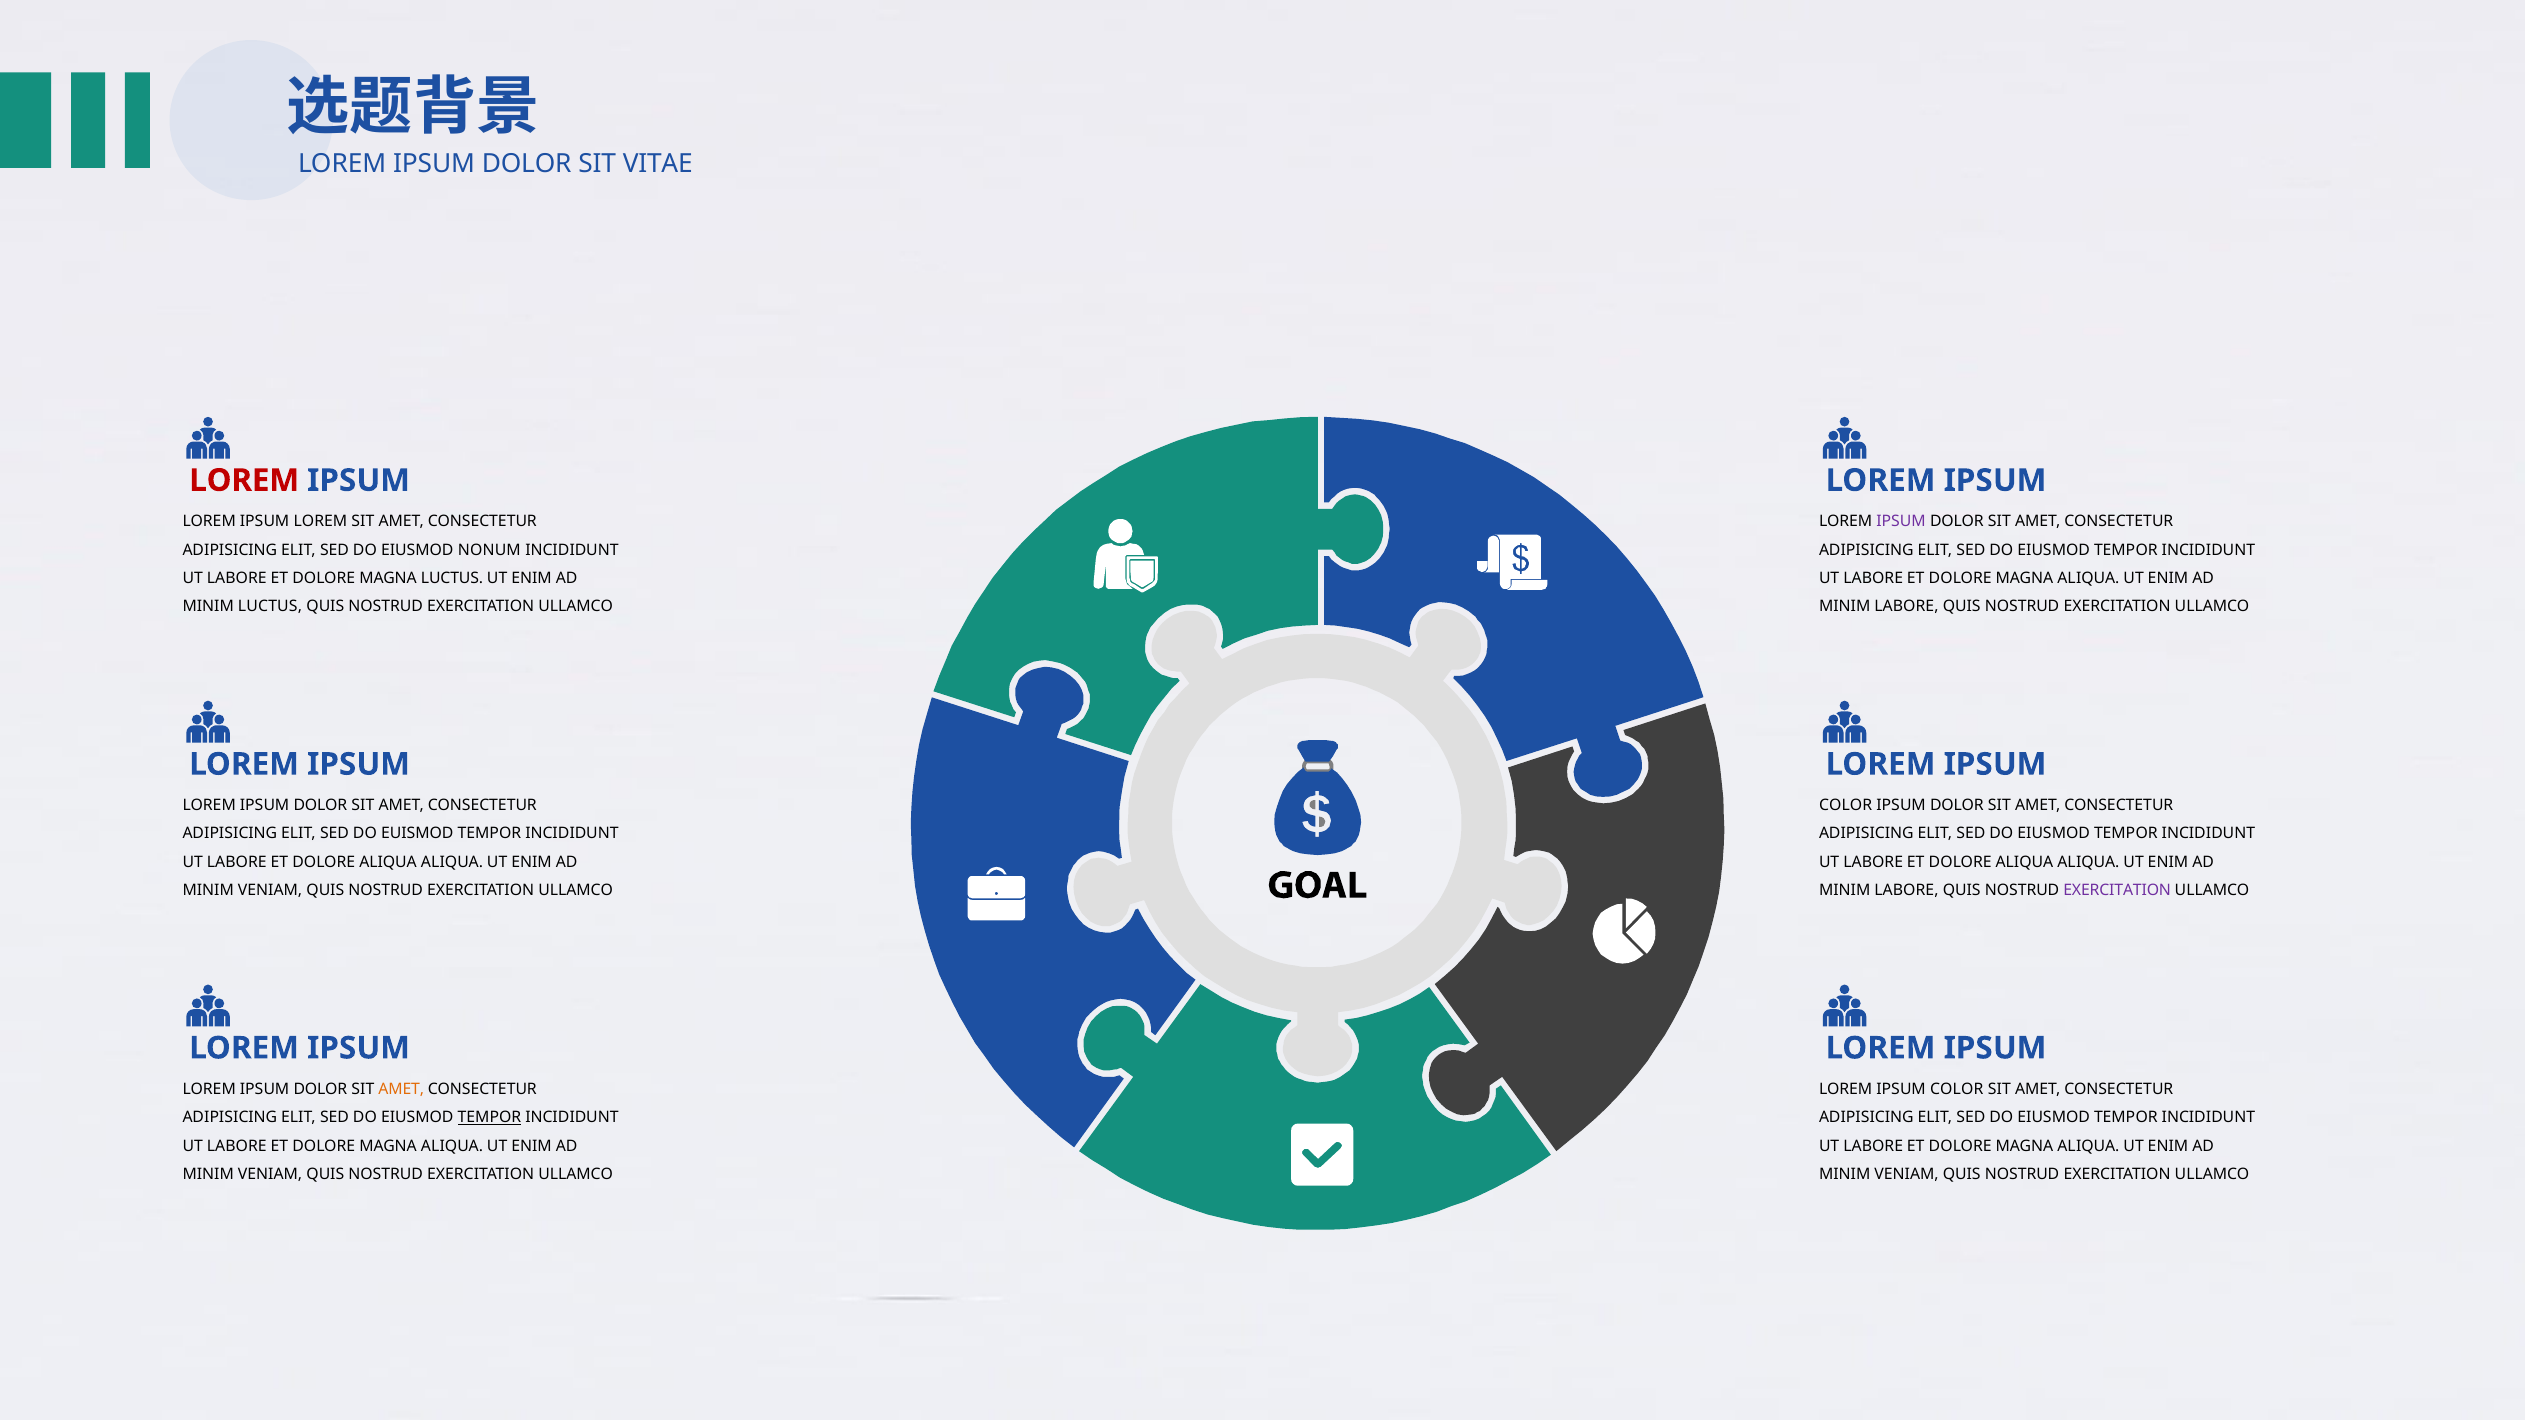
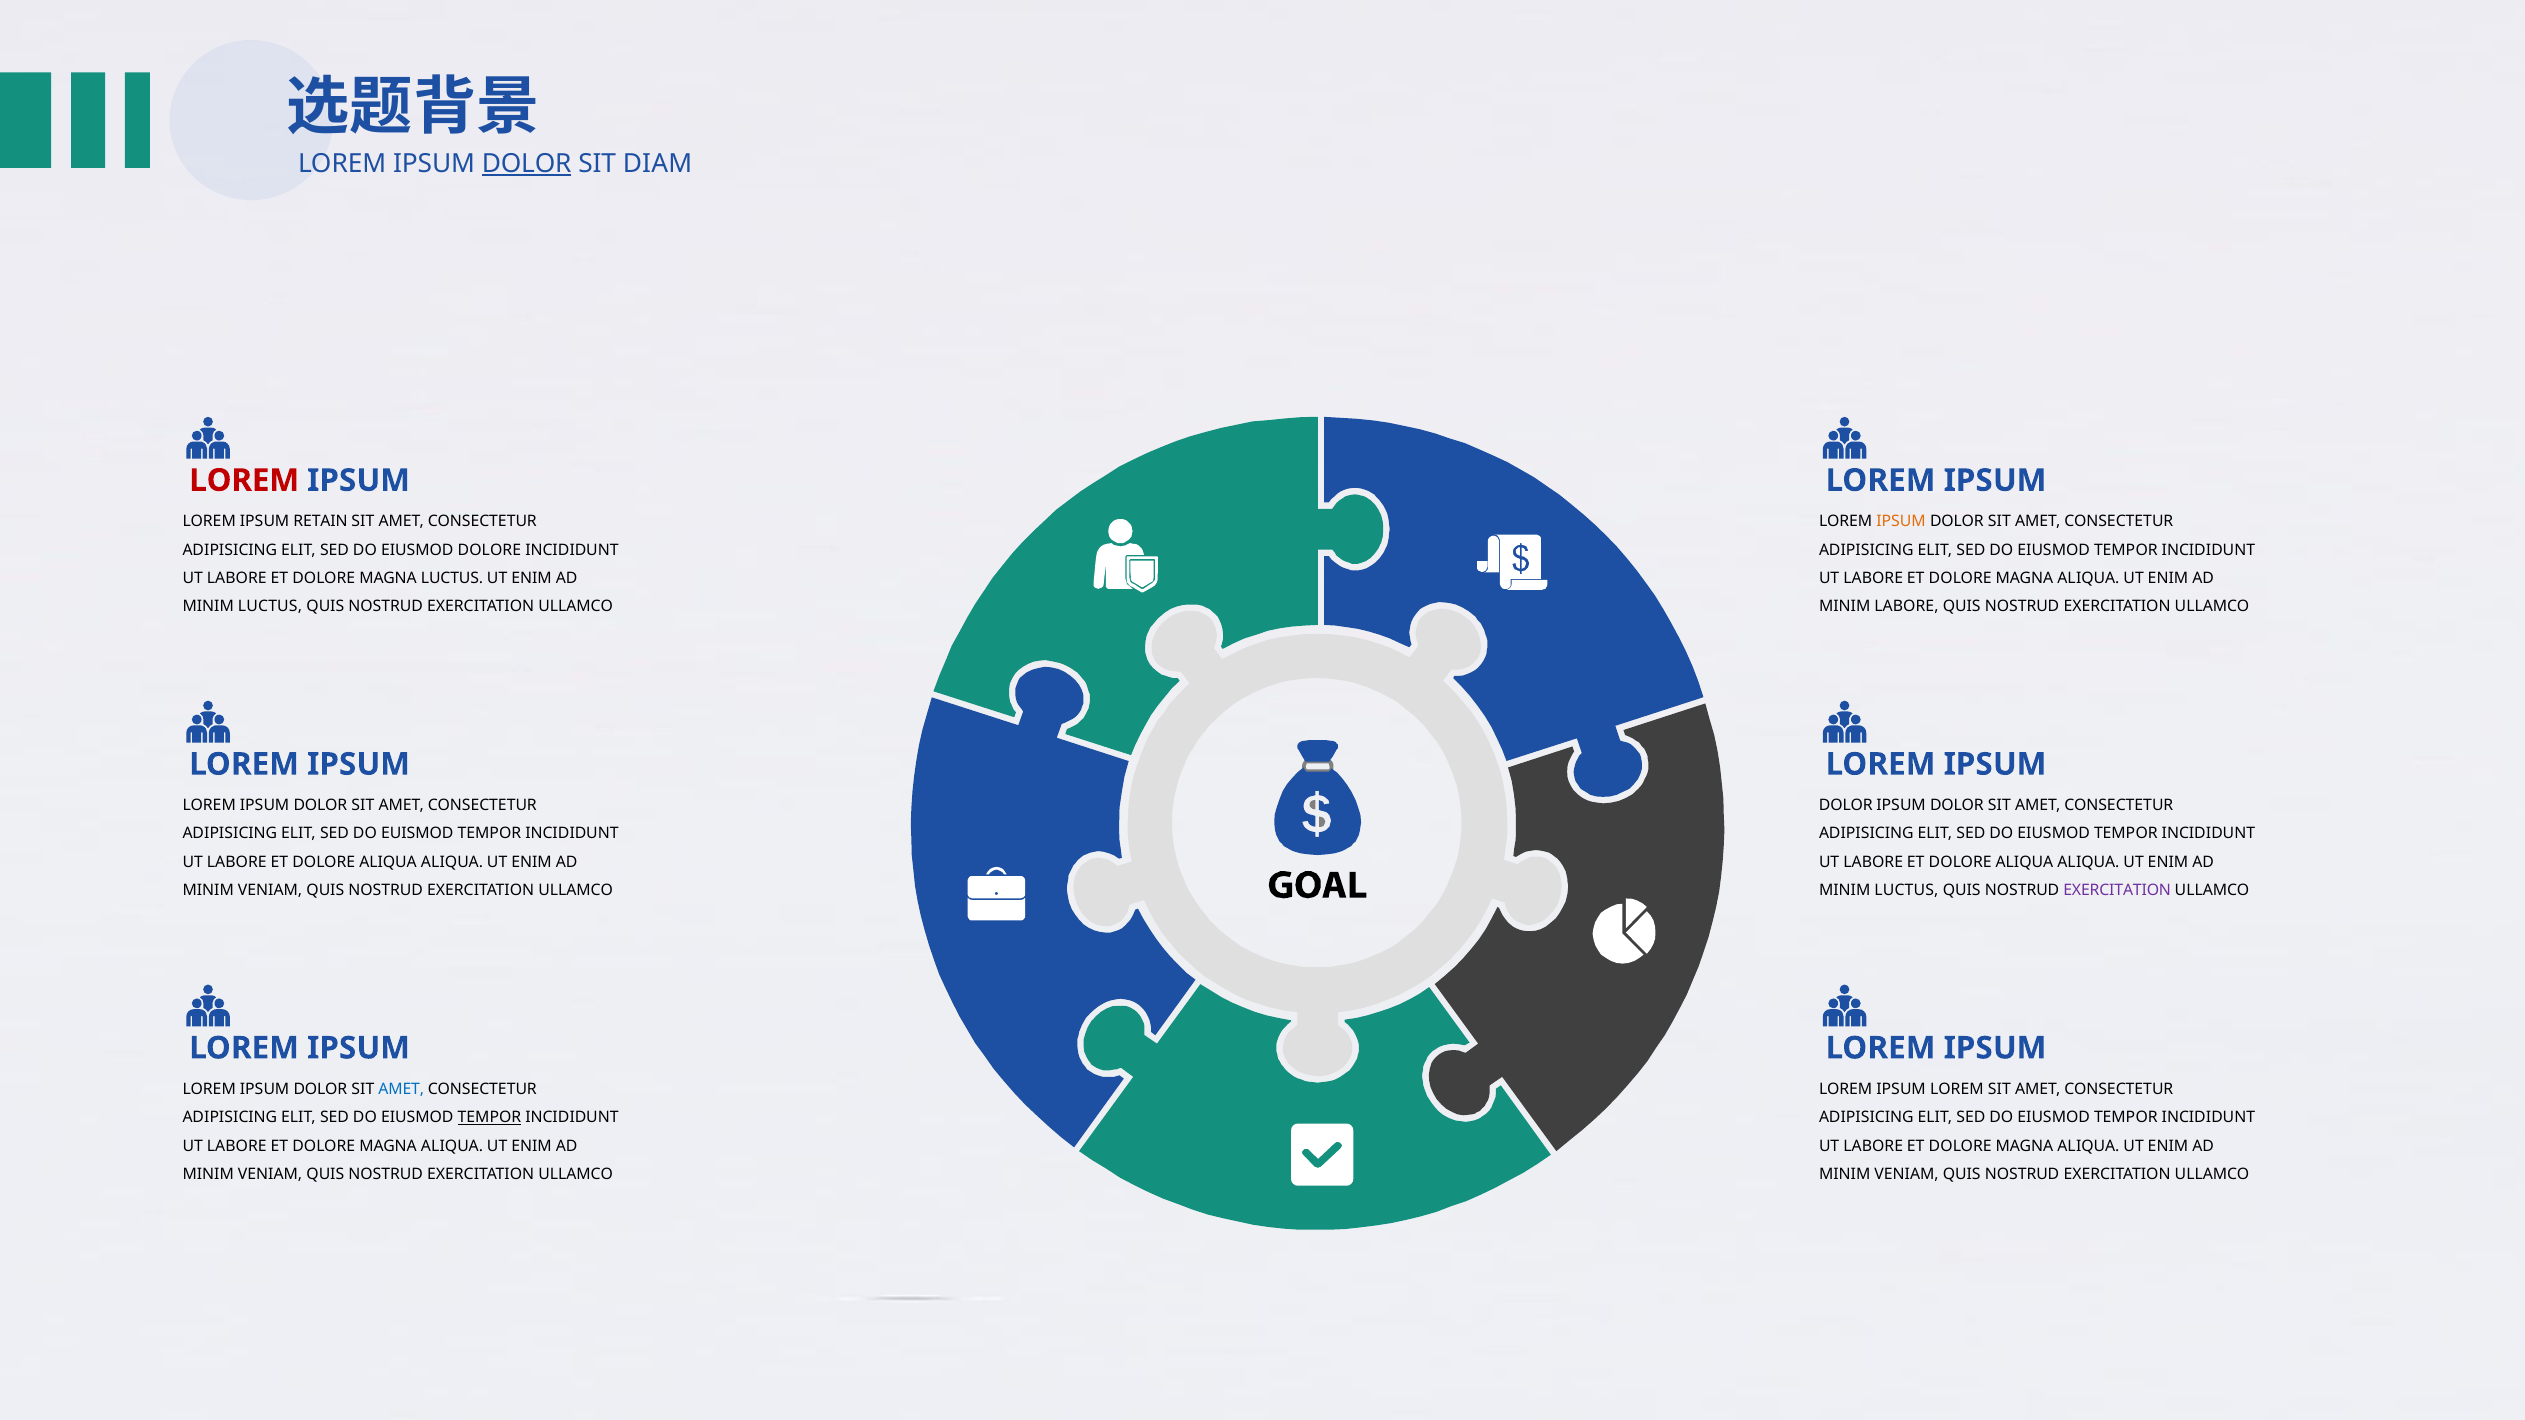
DOLOR underline: none -> present (527, 163)
VITAE: VITAE -> DIAM (658, 163)
LOREM: LOREM -> RETAIN (321, 522)
IPSUM colour: purple -> orange (1901, 522)
EIUSMOD NONUM: NONUM -> DOLORE (489, 550)
COLOR: COLOR -> DOLOR (1846, 806)
LABORE: LABORE -> LUCTUS (1906, 891)
AMET colour: orange -> blue (401, 1089)
COLOR: COLOR -> LOREM (1957, 1089)
